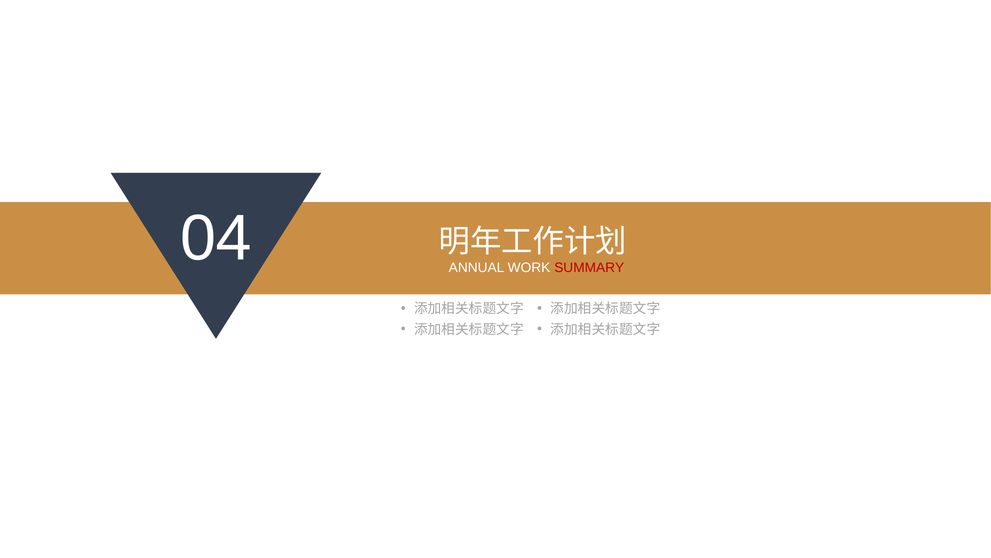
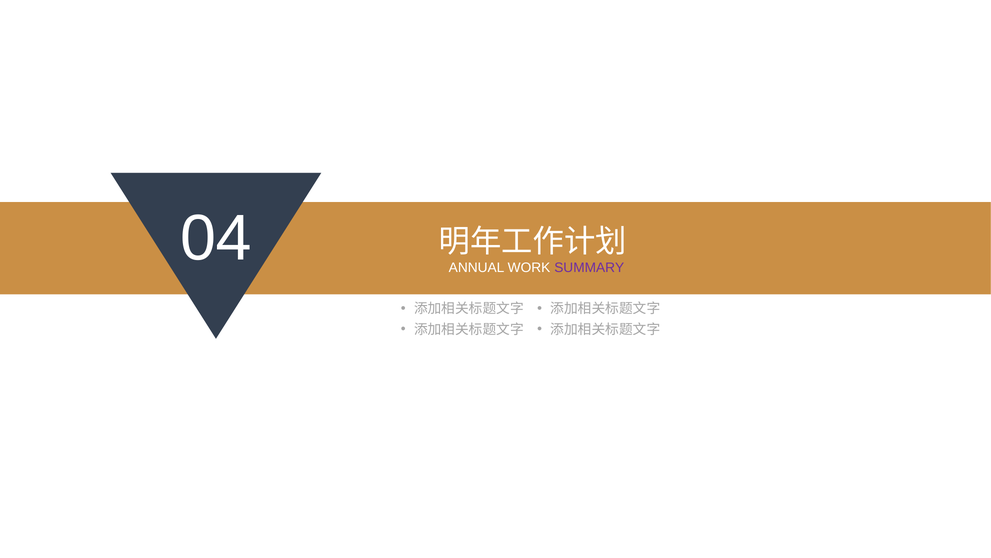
SUMMARY colour: red -> purple (589, 267)
